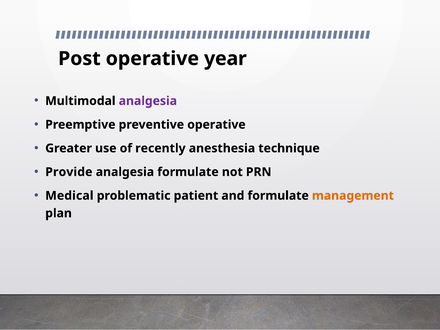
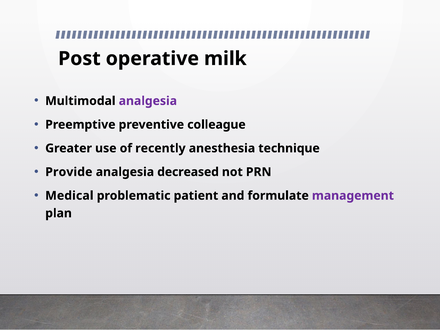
year: year -> milk (225, 59)
preventive operative: operative -> colleague (216, 125)
analgesia formulate: formulate -> decreased (188, 172)
management colour: orange -> purple (353, 196)
